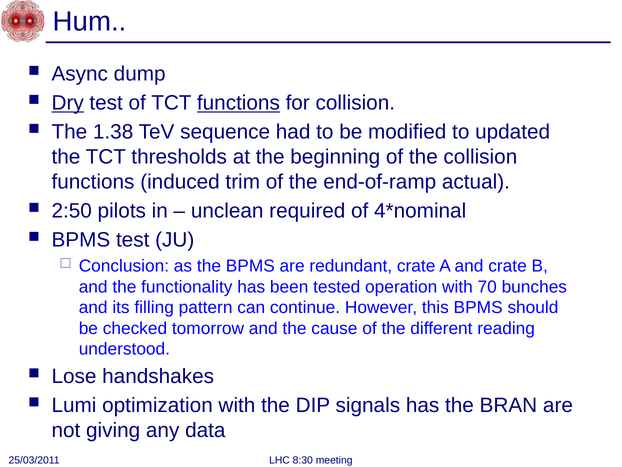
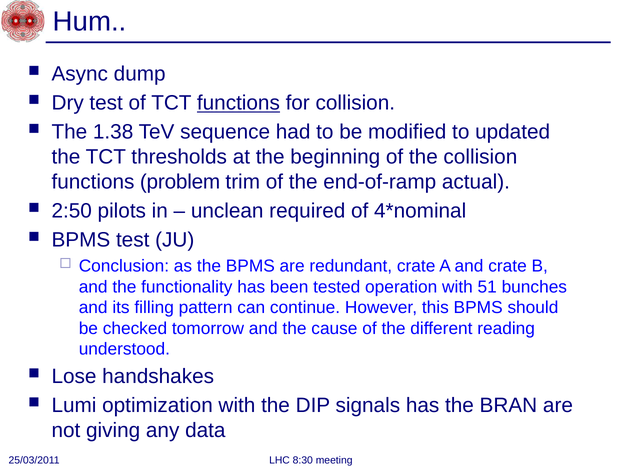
Dry underline: present -> none (68, 103)
induced: induced -> problem (180, 182)
70: 70 -> 51 (487, 287)
